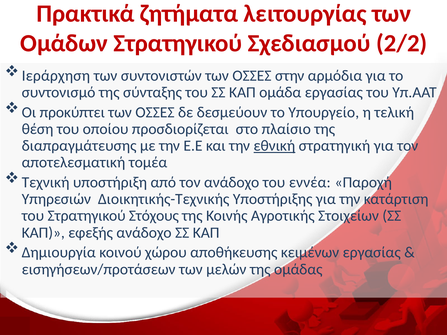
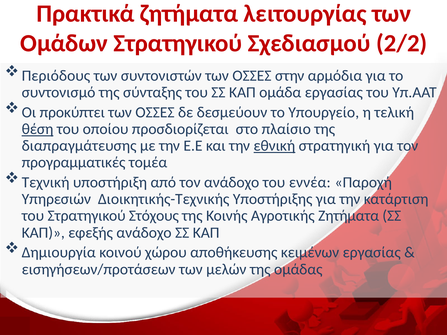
Ιεράρχηση: Ιεράρχηση -> Περιόδους (56, 76)
θέση underline: none -> present (38, 129)
αποτελεσματική: αποτελεσματική -> προγραμματικές (74, 163)
Αγροτικής Στοιχείων: Στοιχείων -> Ζητήματα (349, 216)
